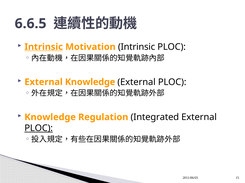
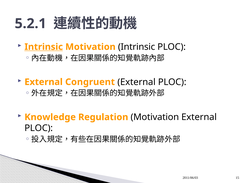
6.6.5: 6.6.5 -> 5.2.1 (31, 24)
External Knowledge: Knowledge -> Congruent (90, 82)
Regulation Integrated: Integrated -> Motivation (155, 118)
PLOC underline: present -> none (39, 129)
